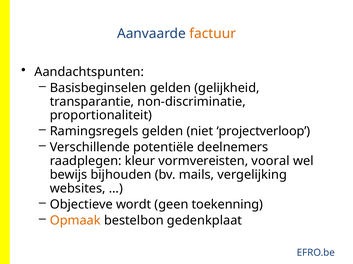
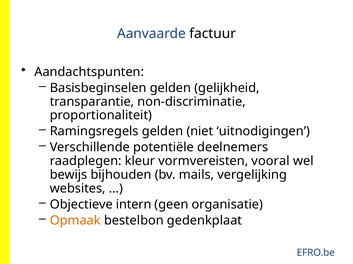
factuur colour: orange -> black (213, 34)
projectverloop: projectverloop -> uitnodigingen (263, 132)
wordt: wordt -> intern (134, 205)
toekenning: toekenning -> organisatie (227, 205)
